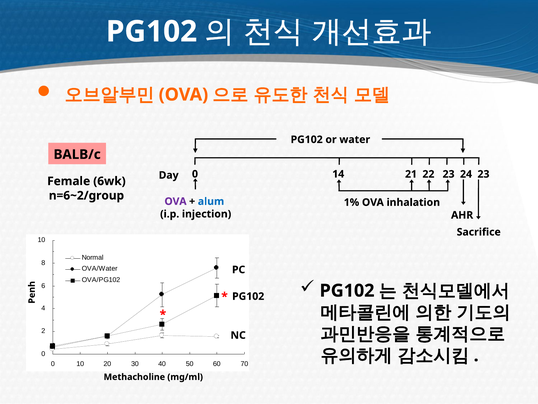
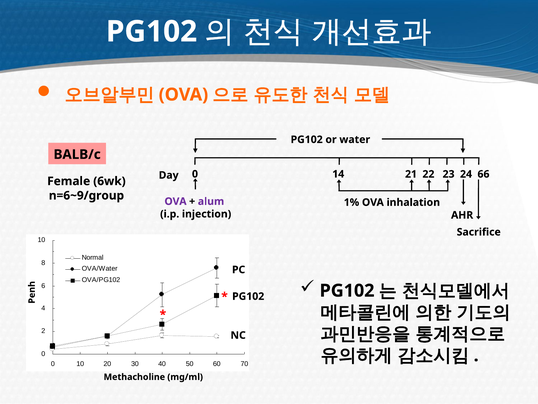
24 23: 23 -> 66 (483, 174)
n=6~2/group: n=6~2/group -> n=6~9/group (86, 195)
alum colour: blue -> purple (211, 201)
